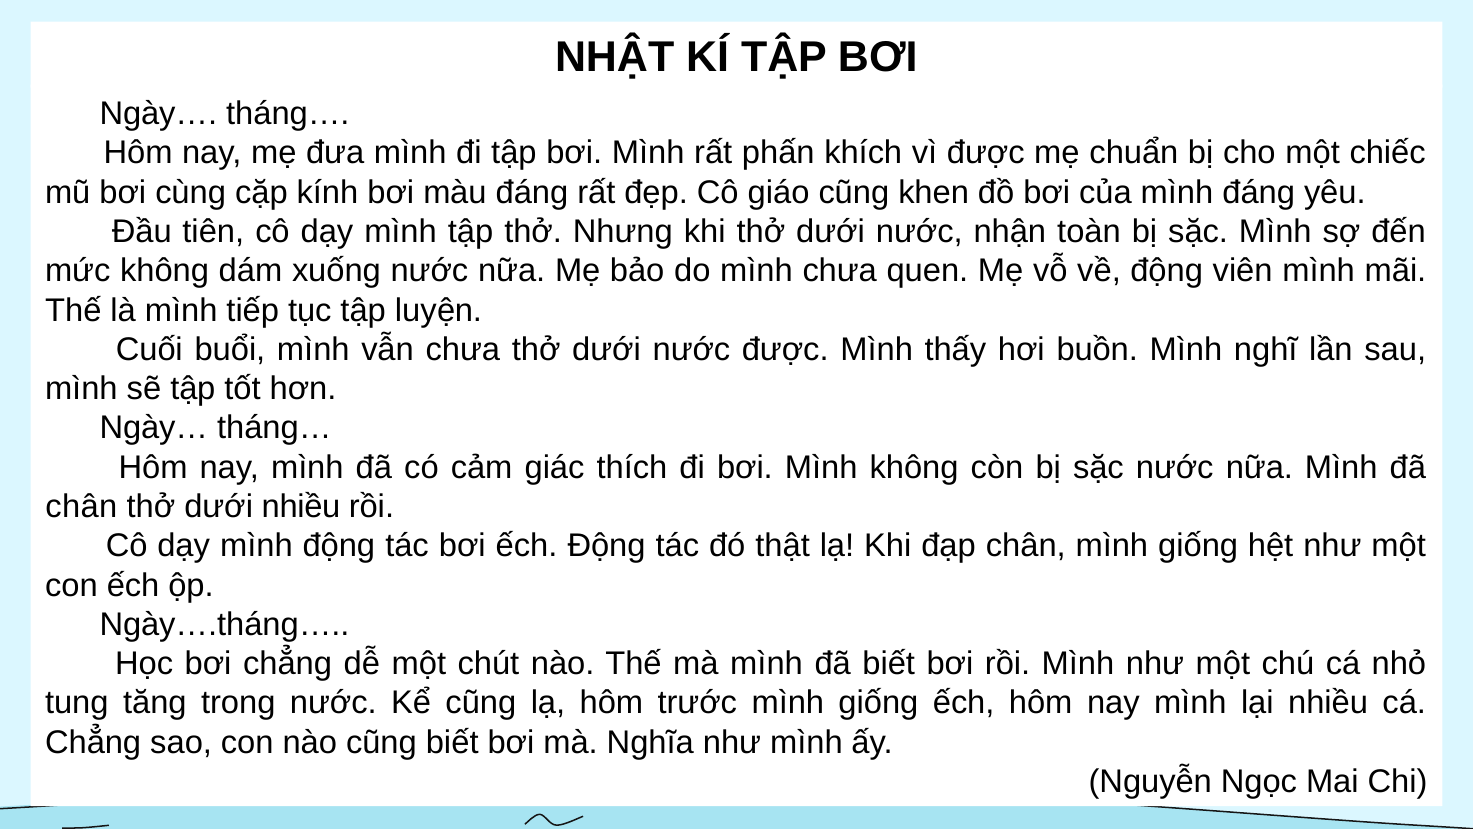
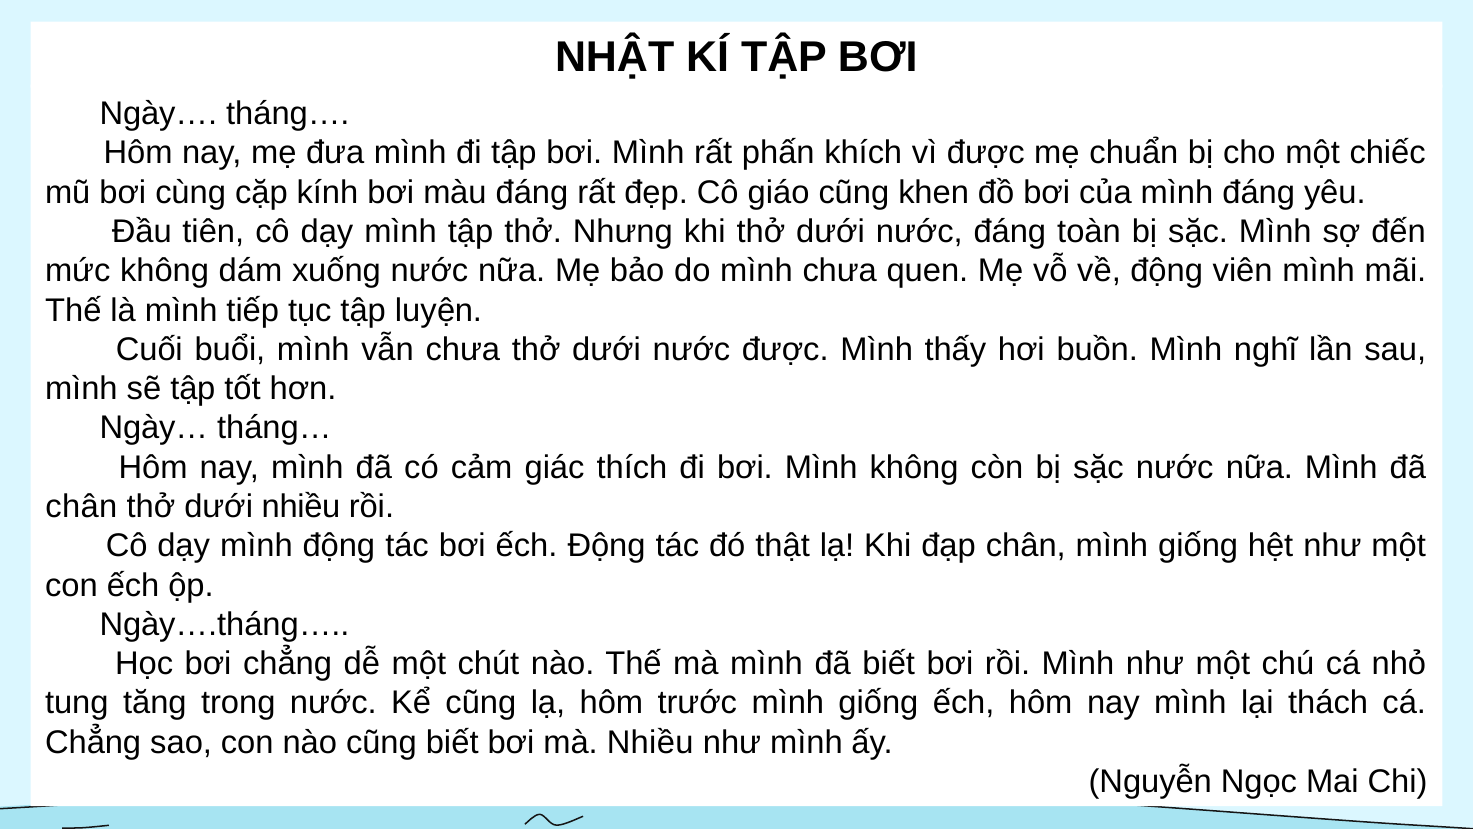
nước nhận: nhận -> đáng (1010, 232)
lại nhiều: nhiều -> thách (1328, 703)
mà Nghĩa: Nghĩa -> Nhiều (650, 742)
